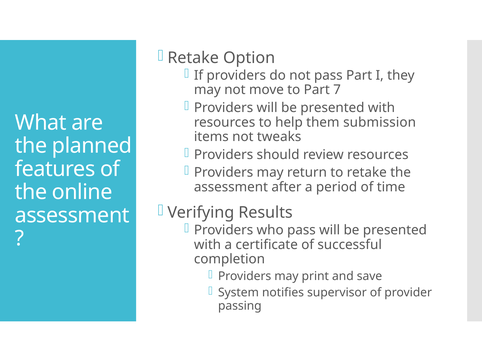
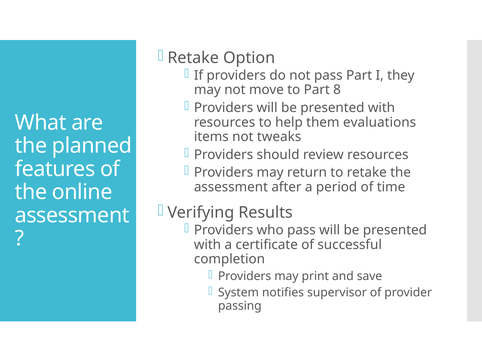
7: 7 -> 8 (337, 90)
submission: submission -> evaluations (380, 122)
